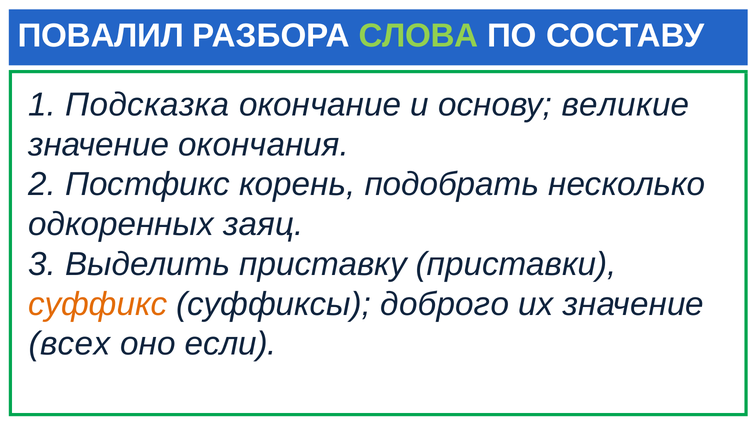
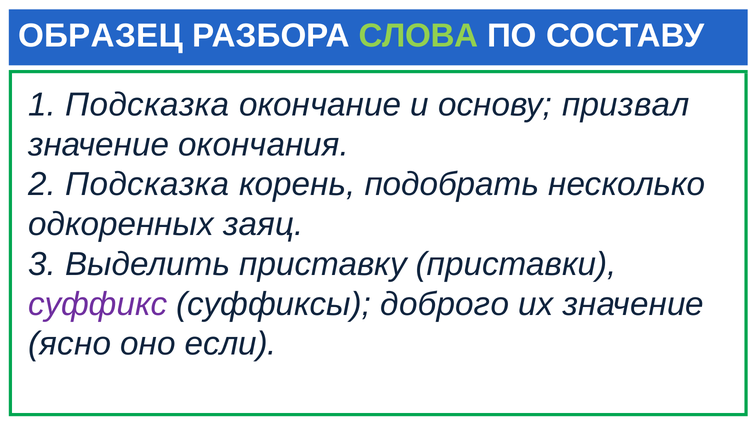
ПОВАЛИЛ: ПОВАЛИЛ -> ОБРАЗЕЦ (101, 36)
великие: великие -> призвал (626, 105)
2 Постфикс: Постфикс -> Подсказка (147, 185)
суффикс colour: orange -> purple (98, 304)
всех: всех -> ясно (70, 344)
